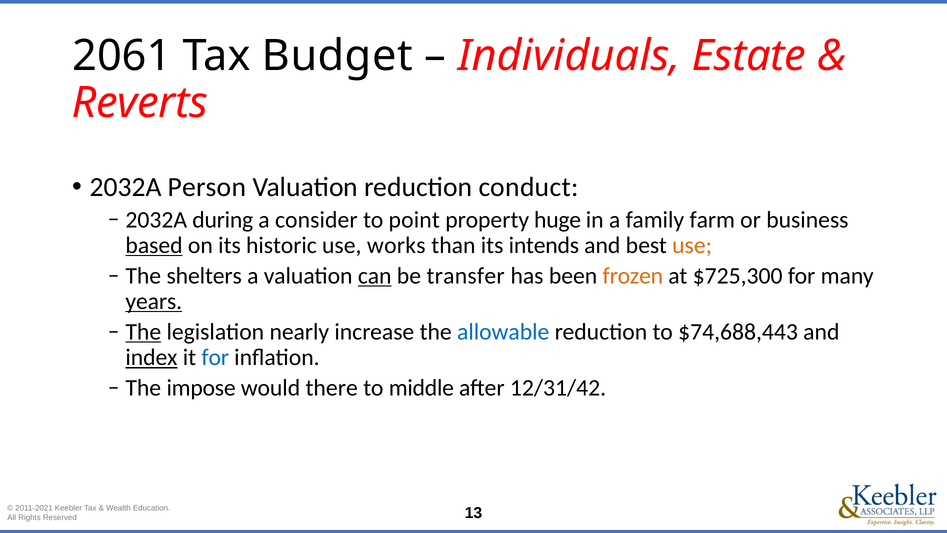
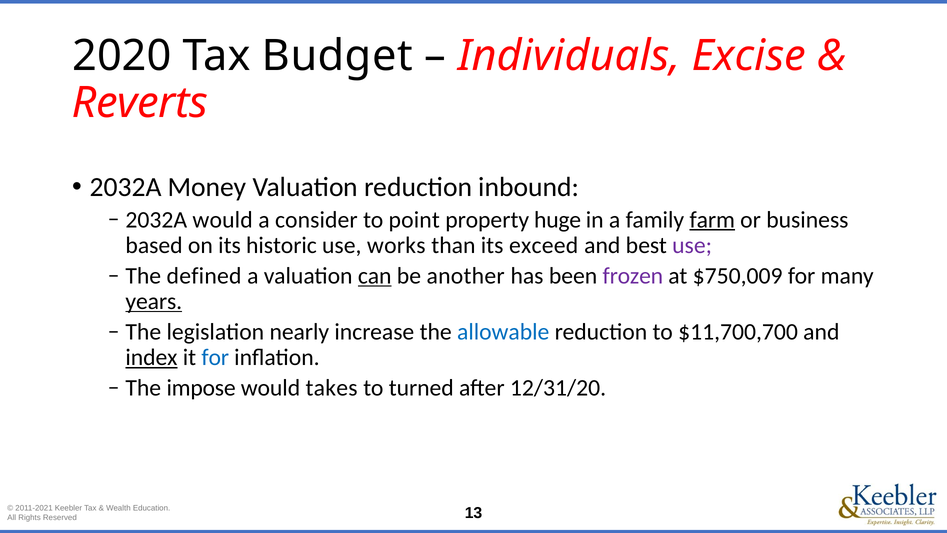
2061: 2061 -> 2020 (122, 56)
Estate: Estate -> Excise (749, 56)
Person: Person -> Money (207, 187)
conduct: conduct -> inbound (529, 187)
2032A during: during -> would (223, 220)
farm underline: none -> present (712, 220)
based underline: present -> none (154, 245)
intends: intends -> exceed (544, 245)
use colour: orange -> purple (692, 245)
shelters: shelters -> defined (204, 276)
transfer: transfer -> another (466, 276)
frozen colour: orange -> purple (633, 276)
$725,300: $725,300 -> $750,009 (738, 276)
The underline: present -> none (143, 332)
$74,688,443: $74,688,443 -> $11,700,700 (738, 332)
there: there -> takes (332, 388)
middle: middle -> turned (421, 388)
12/31/42: 12/31/42 -> 12/31/20 (558, 388)
